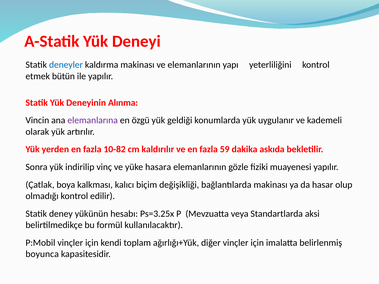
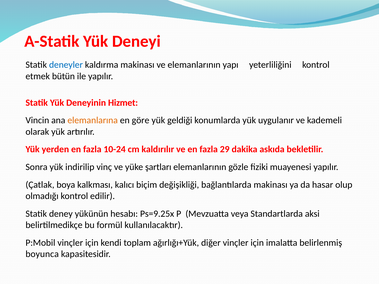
Alınma: Alınma -> Hizmet (123, 103)
elemanlarına colour: purple -> orange (93, 120)
özgü: özgü -> göre (141, 120)
10-82: 10-82 -> 10-24 (115, 149)
59: 59 -> 29 (225, 149)
hasara: hasara -> şartları (158, 167)
Ps=3.25x: Ps=3.25x -> Ps=9.25x (157, 214)
